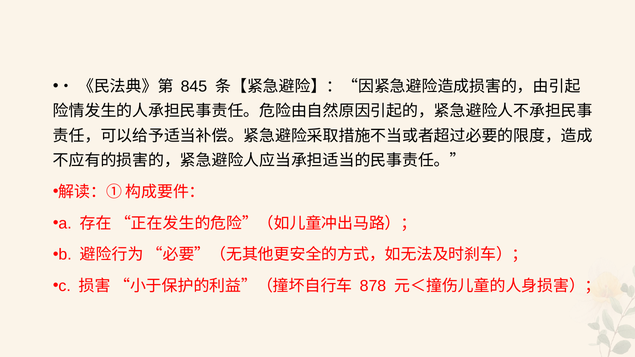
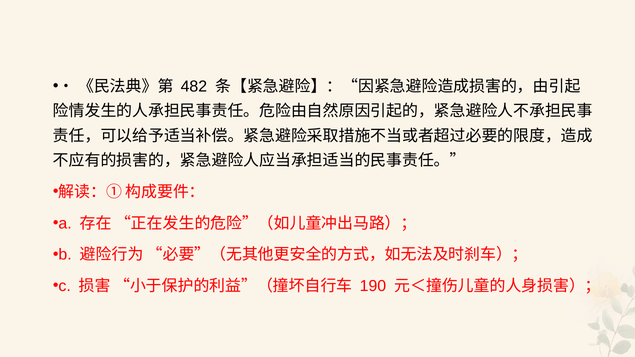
845: 845 -> 482 (194, 87)
878: 878 -> 190 (373, 286)
